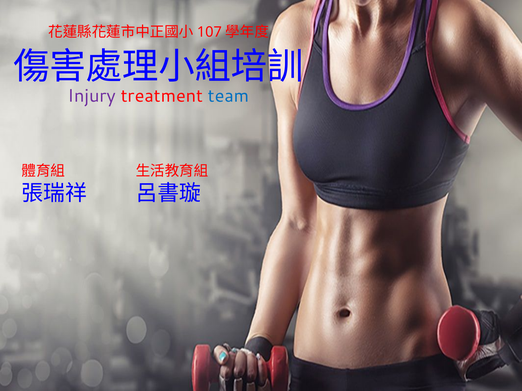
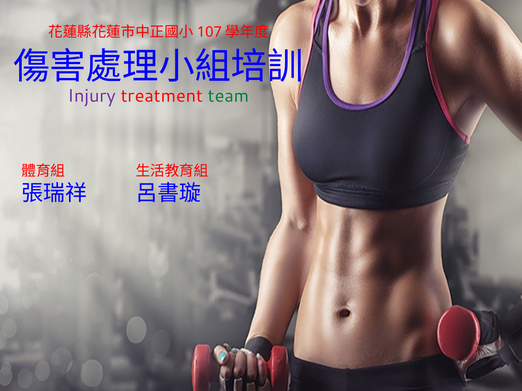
team colour: blue -> green (229, 96)
